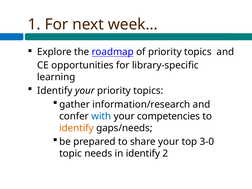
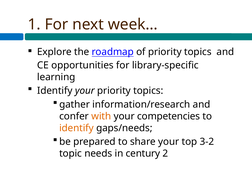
with colour: blue -> orange (101, 116)
3-0: 3-0 -> 3-2 (207, 142)
in identify: identify -> century (143, 154)
